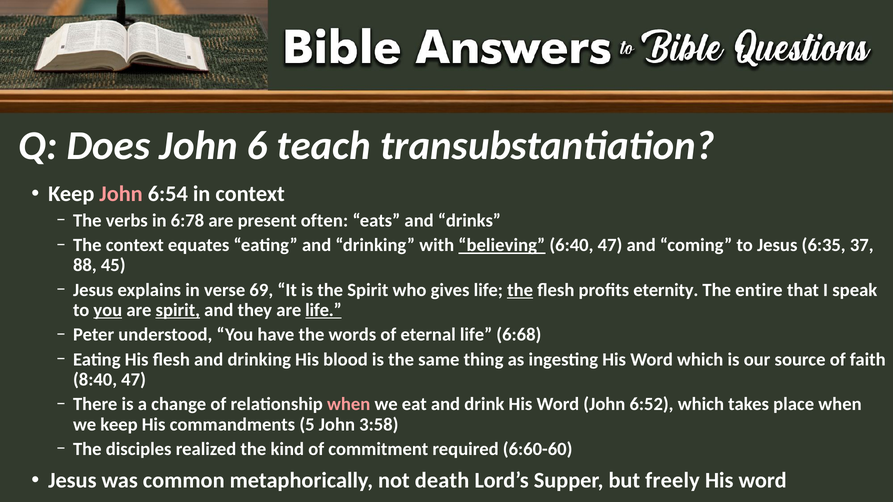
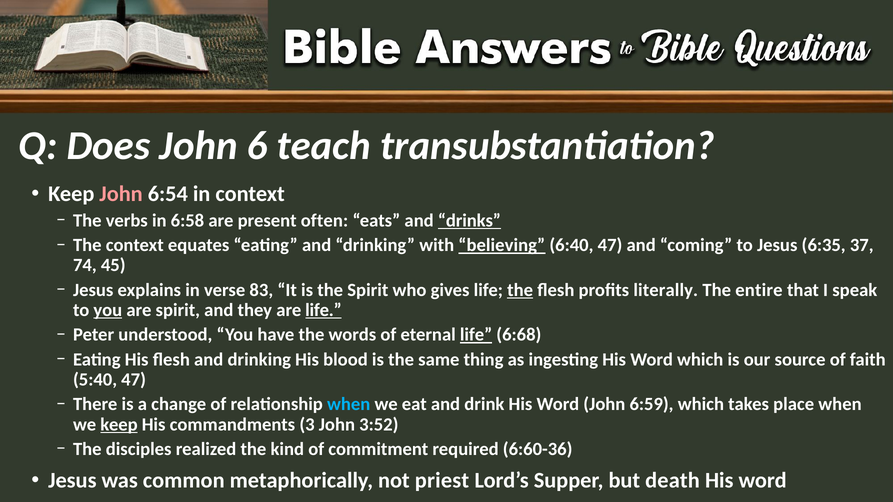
6:78: 6:78 -> 6:58 (187, 221)
drinks underline: none -> present (469, 221)
88: 88 -> 74 (85, 265)
69: 69 -> 83 (261, 290)
eternity: eternity -> literally (666, 290)
spirit underline: present -> none (178, 310)
life underline: none -> present (476, 335)
8:40: 8:40 -> 5:40 (95, 380)
when colour: pink -> light blue (349, 405)
6:52: 6:52 -> 6:59 (652, 405)
keep underline: none -> present (119, 425)
5: 5 -> 3 (307, 425)
3:58: 3:58 -> 3:52 (379, 425)
6:60-60: 6:60-60 -> 6:60-36 (538, 449)
death: death -> priest (442, 481)
freely: freely -> death (673, 481)
